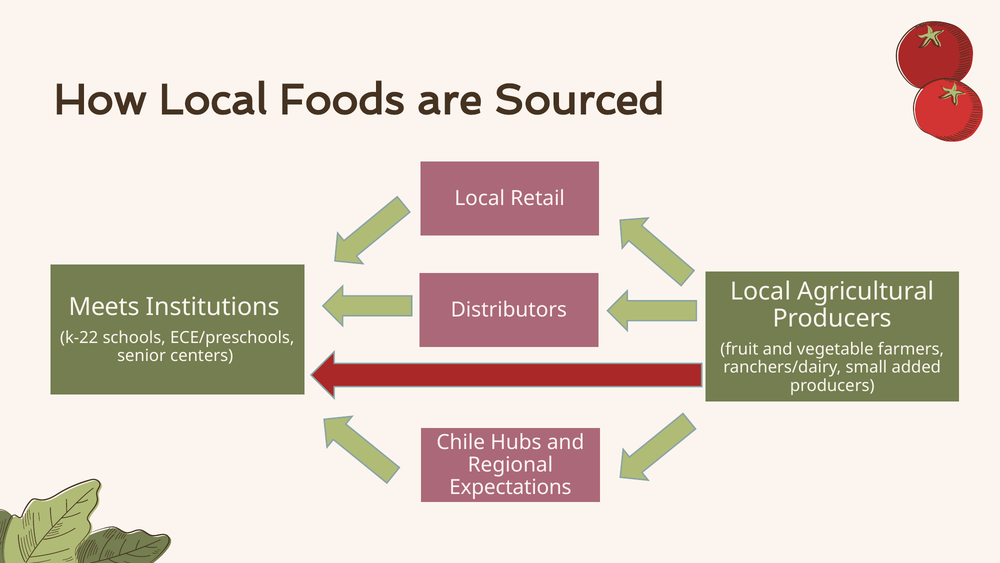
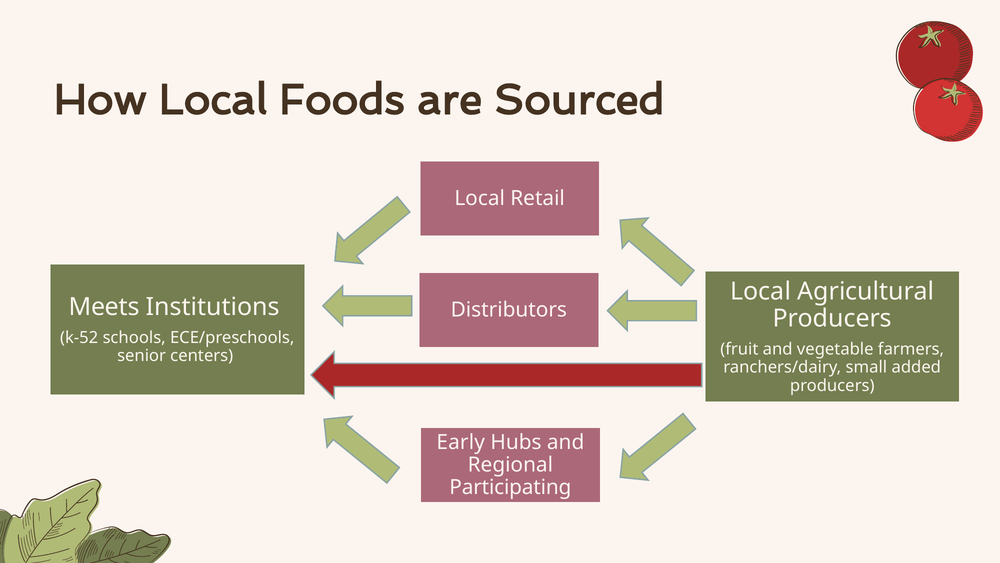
k-22: k-22 -> k-52 (79, 338)
Chile: Chile -> Early (461, 442)
Expectations: Expectations -> Participating (510, 487)
